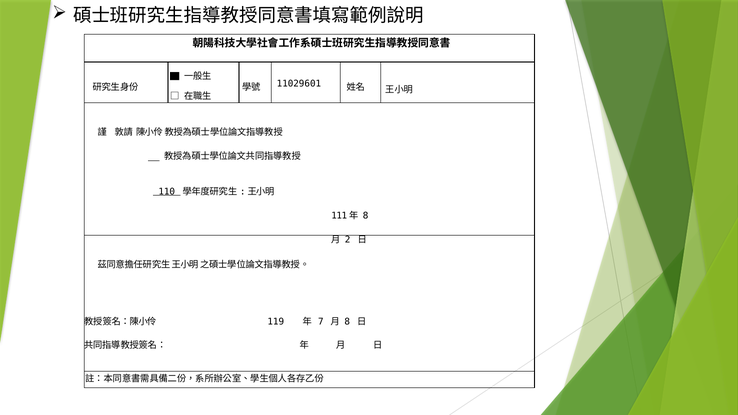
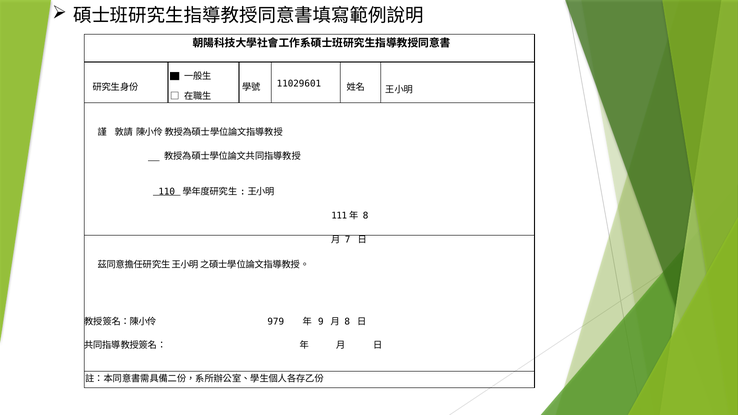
2: 2 -> 7 (348, 240)
119: 119 -> 979 (276, 322)
7: 7 -> 9 (321, 322)
